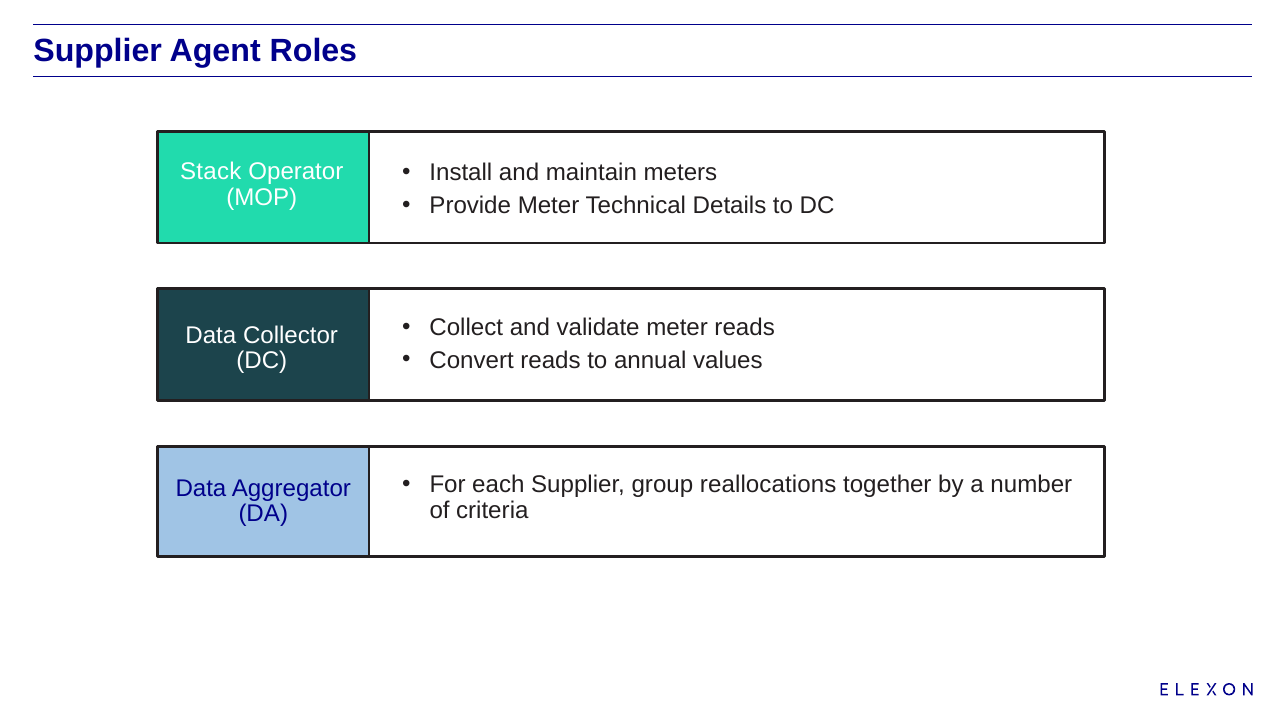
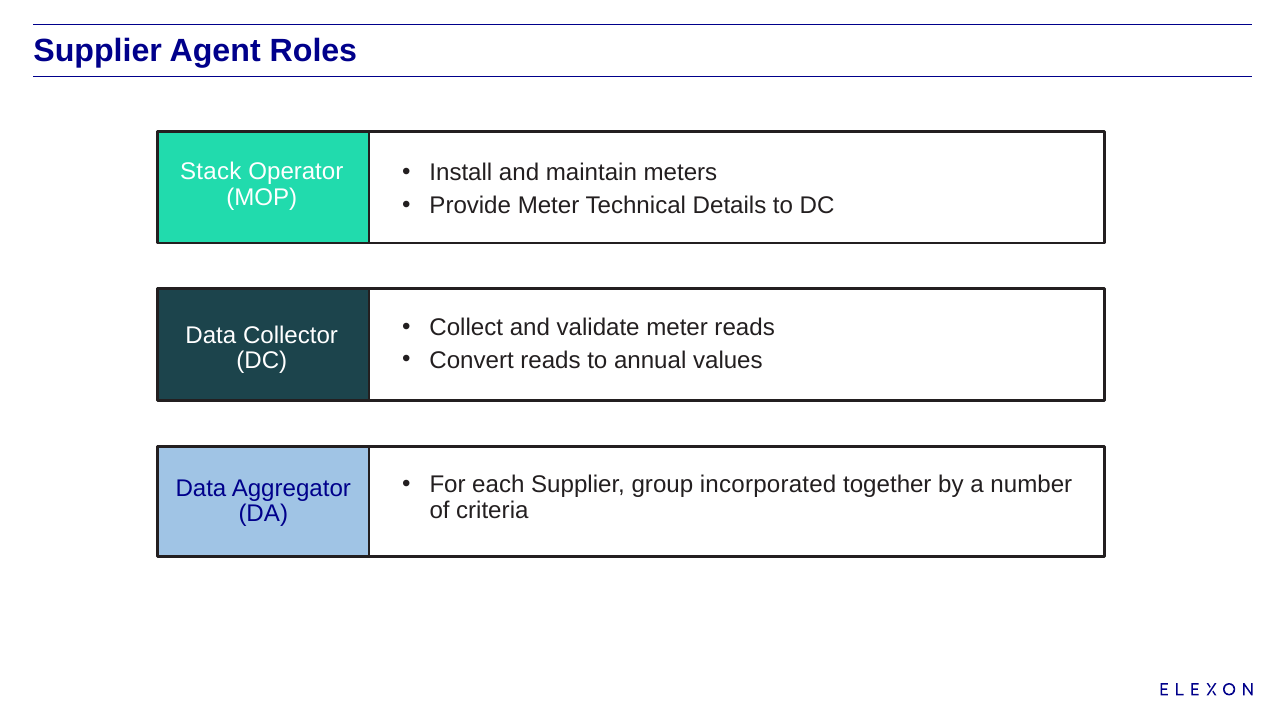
reallocations: reallocations -> incorporated (768, 485)
